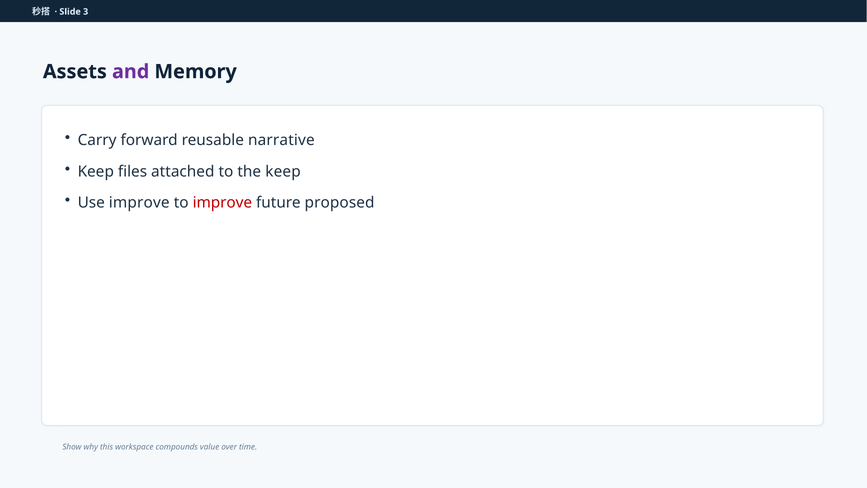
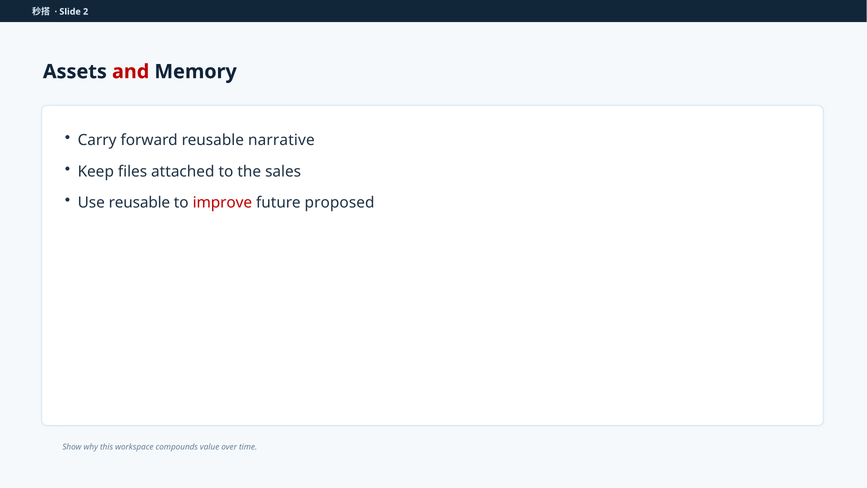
3: 3 -> 2 (86, 12)
and colour: purple -> red (131, 72)
the keep: keep -> sales (283, 171)
Use improve: improve -> reusable (139, 202)
